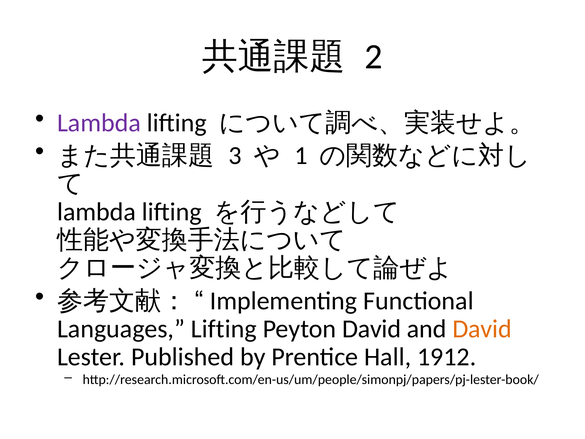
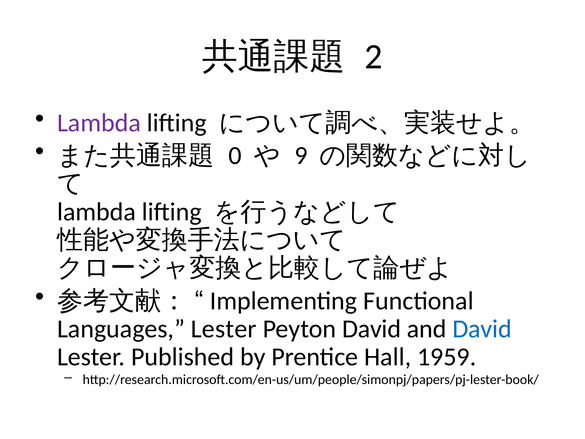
3: 3 -> 0 (235, 155)
1: 1 -> 9 (301, 155)
Languages Lifting: Lifting -> Lester (224, 329)
David colour: orange -> blue (482, 329)
1912: 1912 -> 1959 (447, 357)
